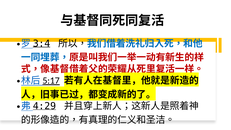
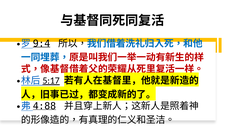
3:4: 3:4 -> 9:4 (42, 44)
4:29: 4:29 -> 4:88 (44, 106)
